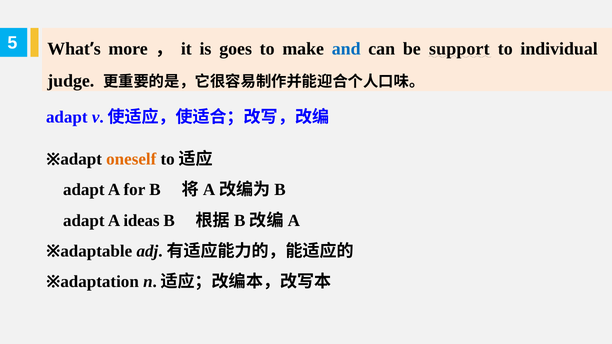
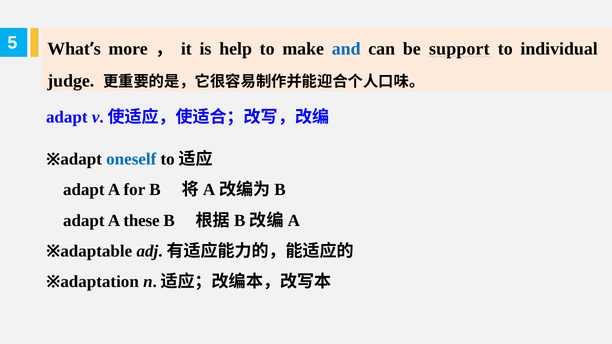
goes: goes -> help (236, 49)
oneself colour: orange -> blue (131, 159)
ideas: ideas -> these (141, 221)
